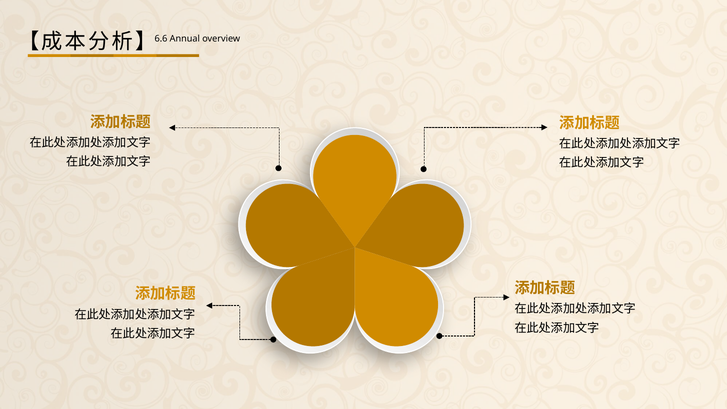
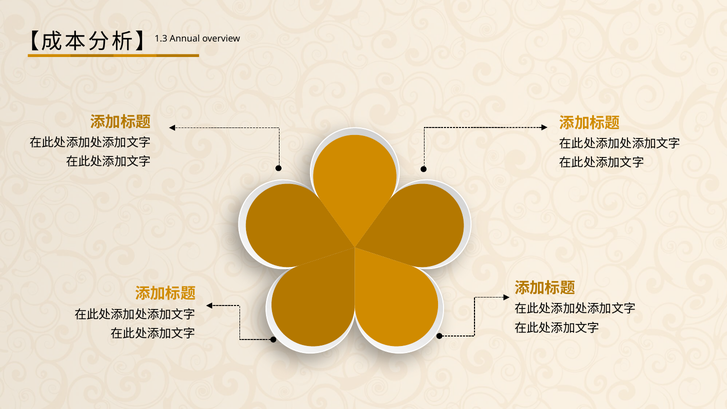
6.6: 6.6 -> 1.3 (161, 39)
